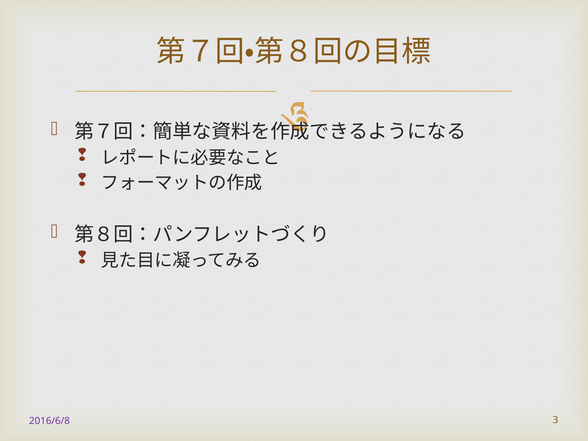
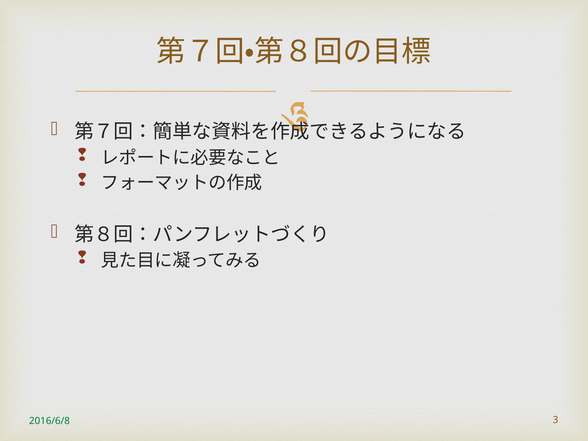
2016/6/8 colour: purple -> green (49, 421)
